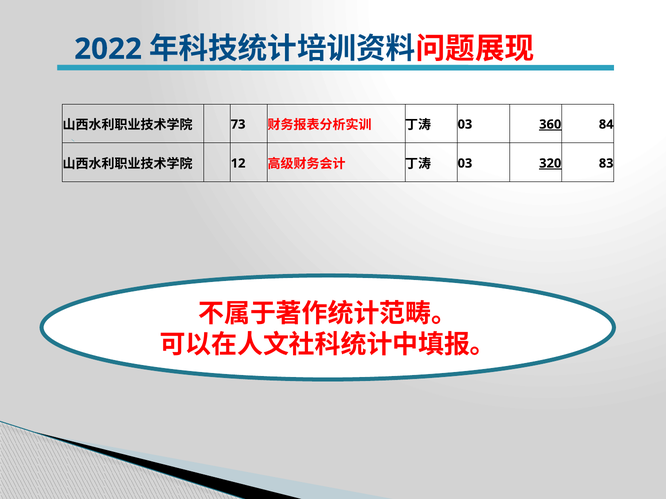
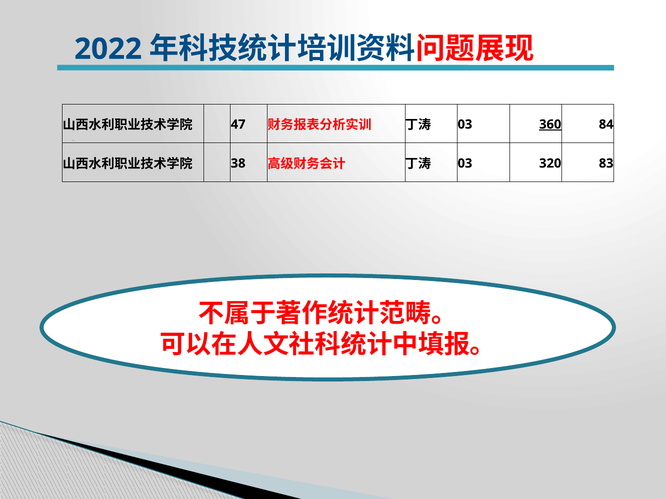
73: 73 -> 47 (238, 124)
12: 12 -> 38 (238, 164)
320 underline: present -> none (550, 164)
